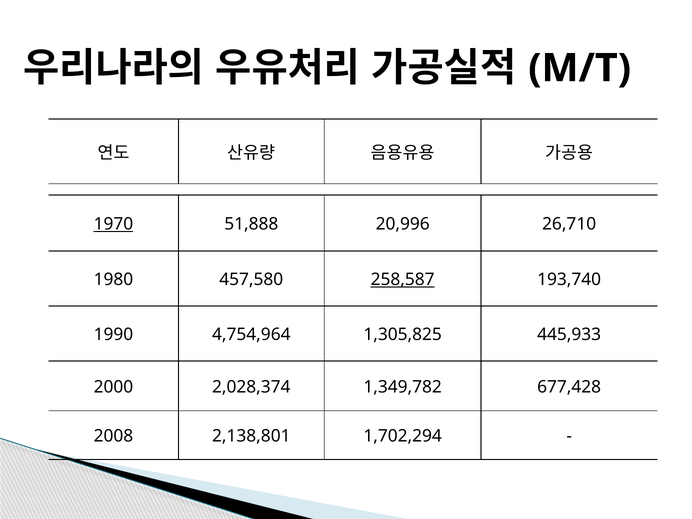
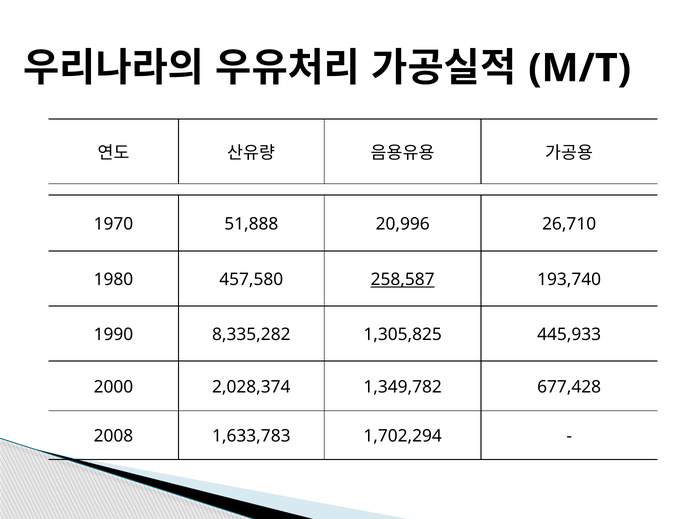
1970 underline: present -> none (114, 224)
4,754,964: 4,754,964 -> 8,335,282 (251, 334)
2,138,801: 2,138,801 -> 1,633,783 (251, 436)
